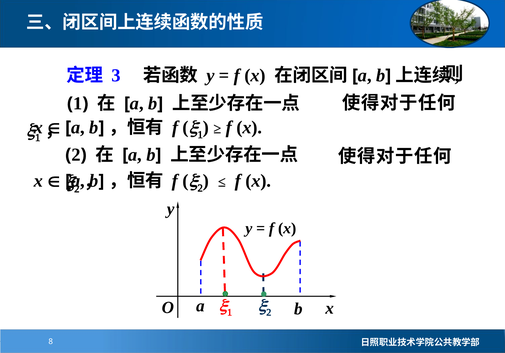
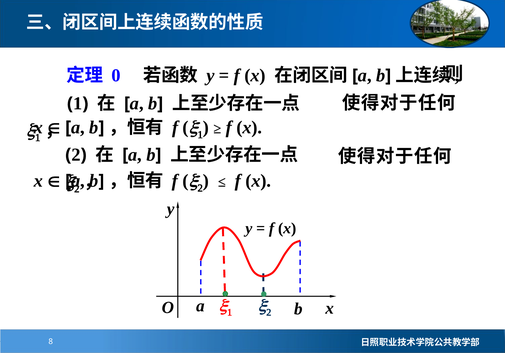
3: 3 -> 0 (116, 75)
